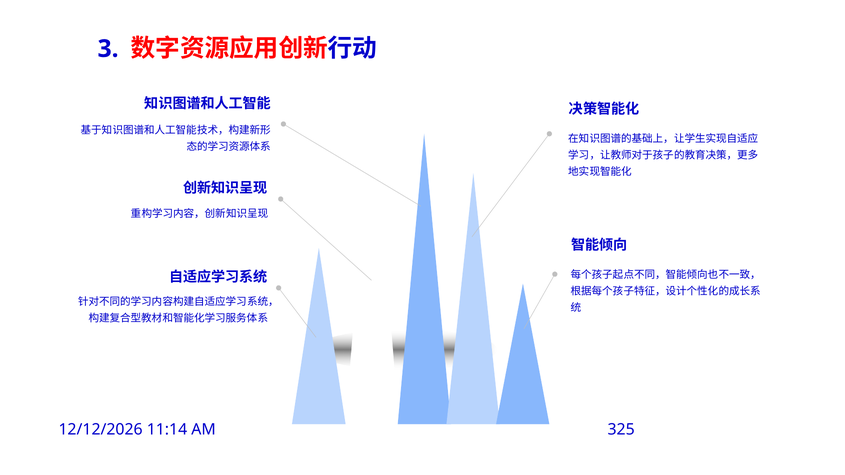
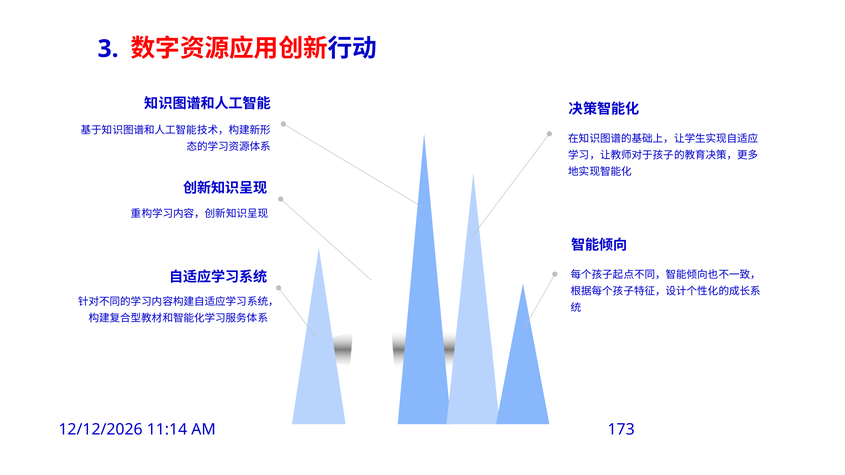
325: 325 -> 173 (621, 430)
